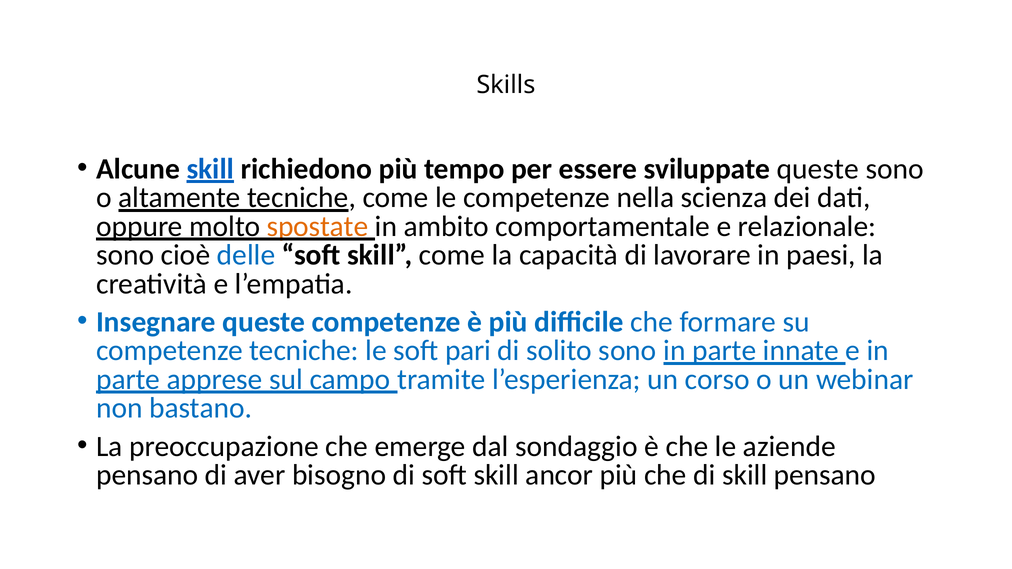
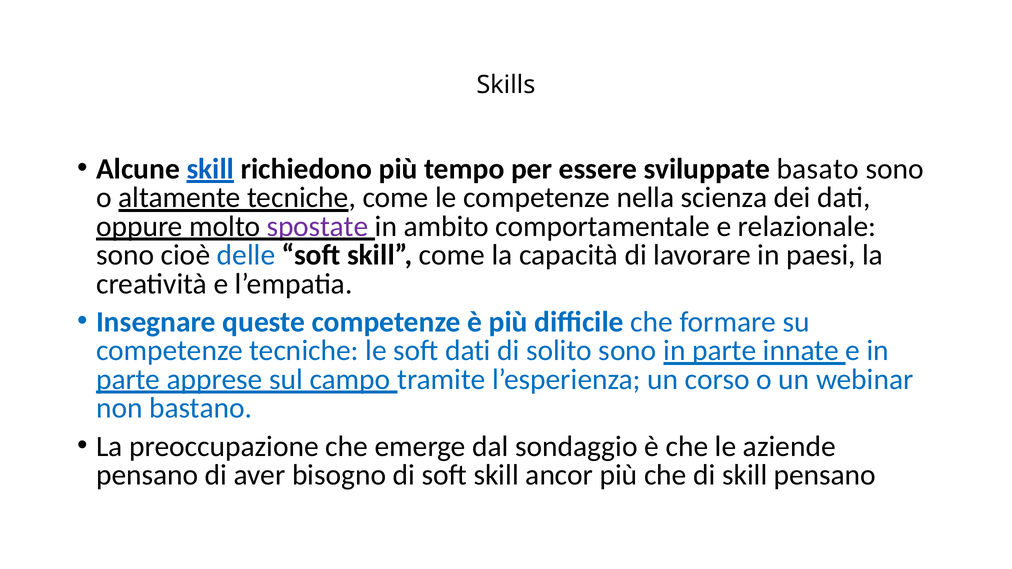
sviluppate queste: queste -> basato (818, 169)
spostate colour: orange -> purple (317, 227)
soft pari: pari -> dati (468, 351)
